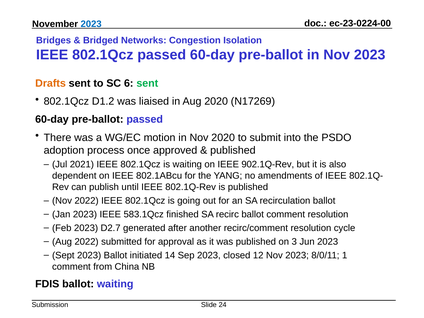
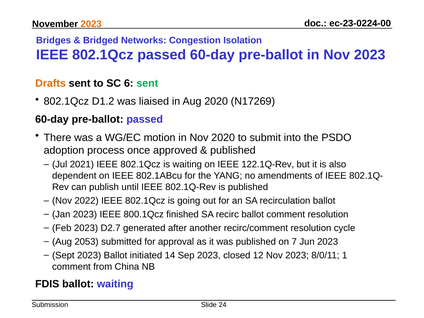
2023 colour: blue -> orange (91, 24)
902.1Q-Rev: 902.1Q-Rev -> 122.1Q-Rev (268, 165)
583.1Qcz: 583.1Qcz -> 800.1Qcz (144, 214)
Aug 2022: 2022 -> 2053 (87, 242)
3: 3 -> 7 (294, 242)
